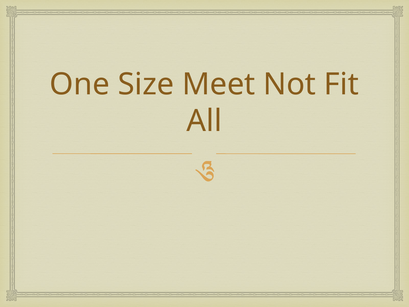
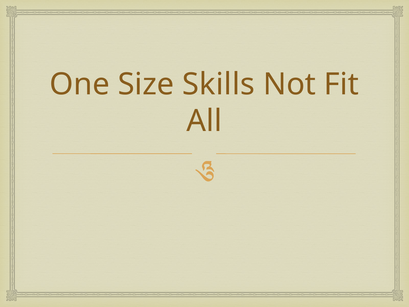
Meet: Meet -> Skills (219, 84)
